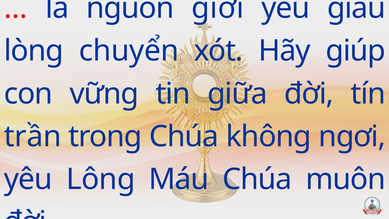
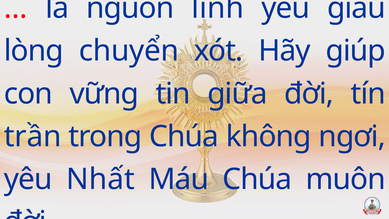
giới: giới -> linh (218, 8)
Lông: Lông -> Nhất (100, 179)
